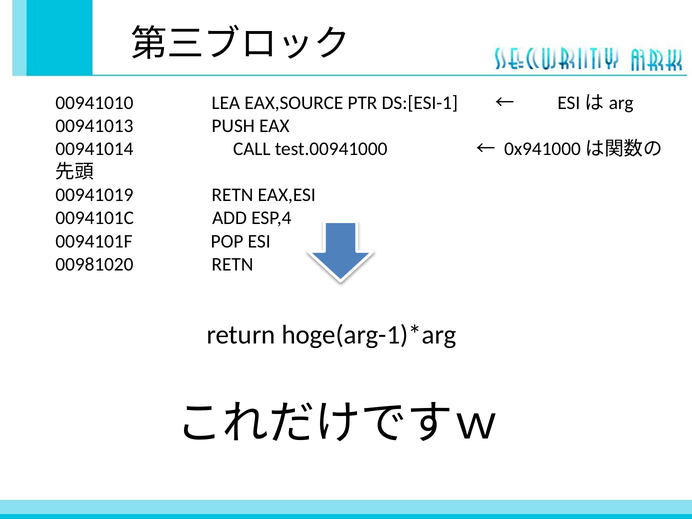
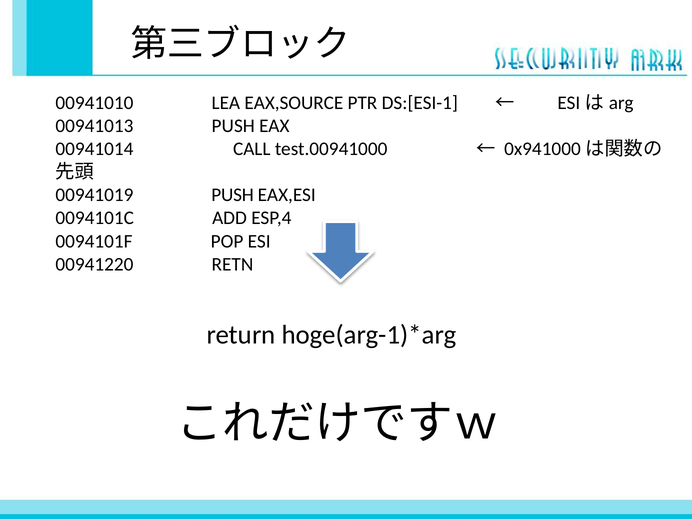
00941019 RETN: RETN -> PUSH (233, 195)
00981020: 00981020 -> 00941220 (94, 264)
